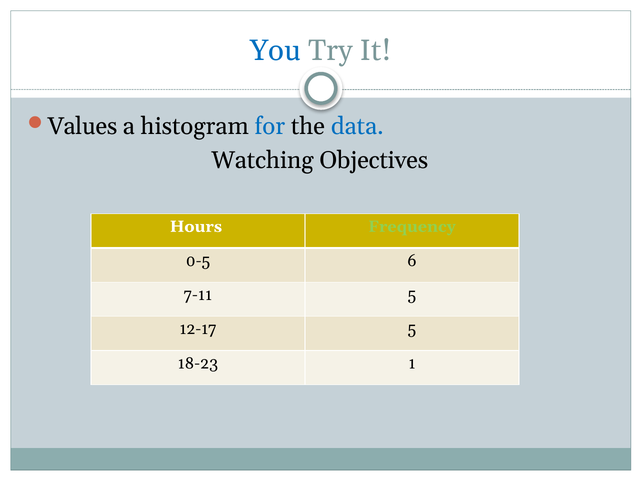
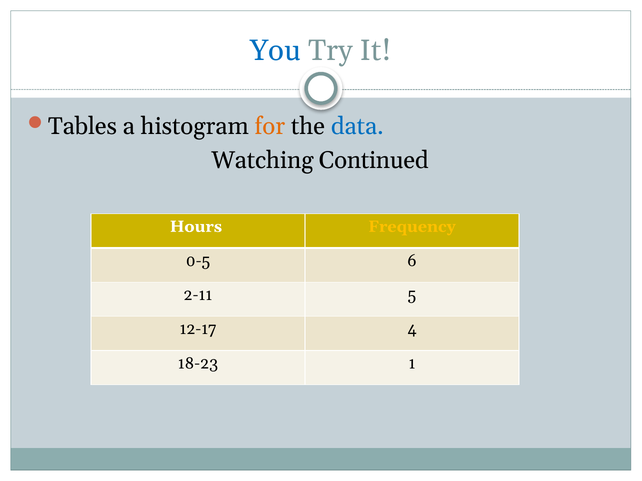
Values: Values -> Tables (82, 127)
for colour: blue -> orange (270, 127)
Objectives: Objectives -> Continued (374, 160)
Frequency colour: light green -> yellow (412, 227)
7-11: 7-11 -> 2-11 (198, 295)
12-17 5: 5 -> 4 (412, 329)
